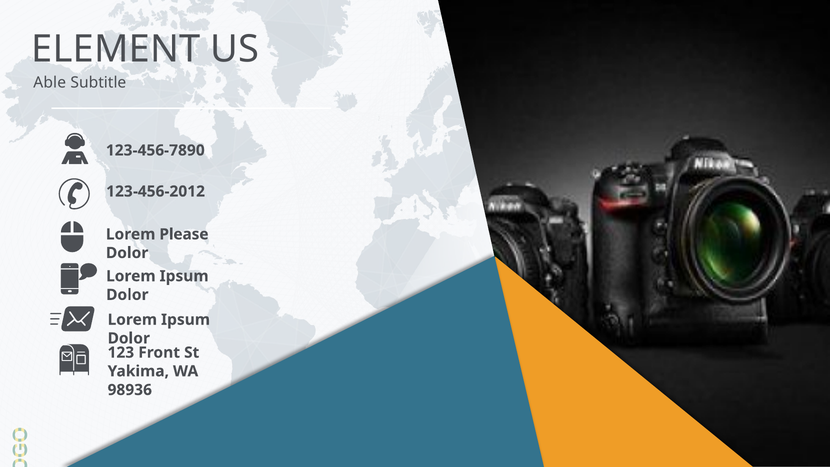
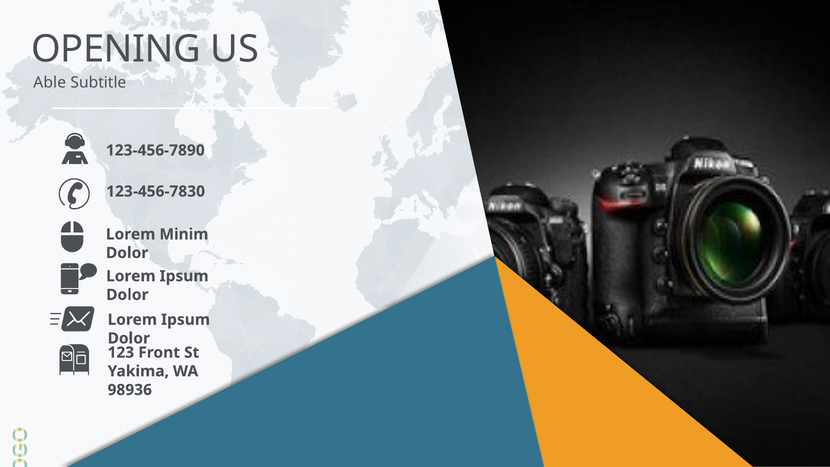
ELEMENT: ELEMENT -> OPENING (116, 49)
123-456-2012: 123-456-2012 -> 123-456-7830 (156, 191)
Please: Please -> Minim (184, 234)
